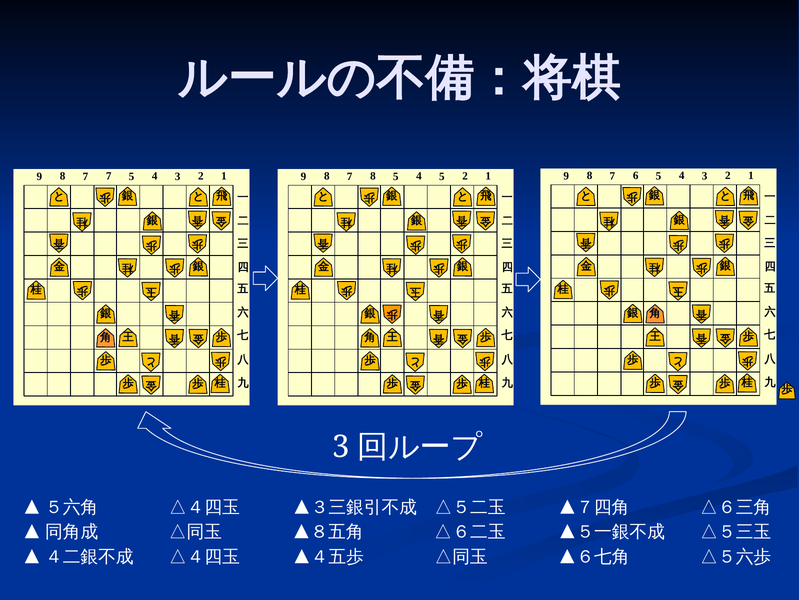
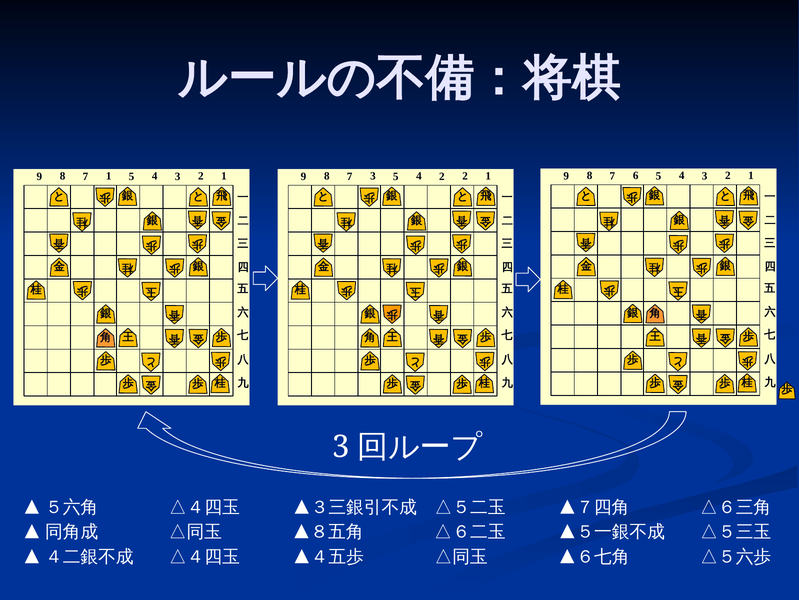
7 7: 7 -> 1 (109, 176)
7 8: 8 -> 3 (373, 176)
4 5: 5 -> 2 (442, 176)
